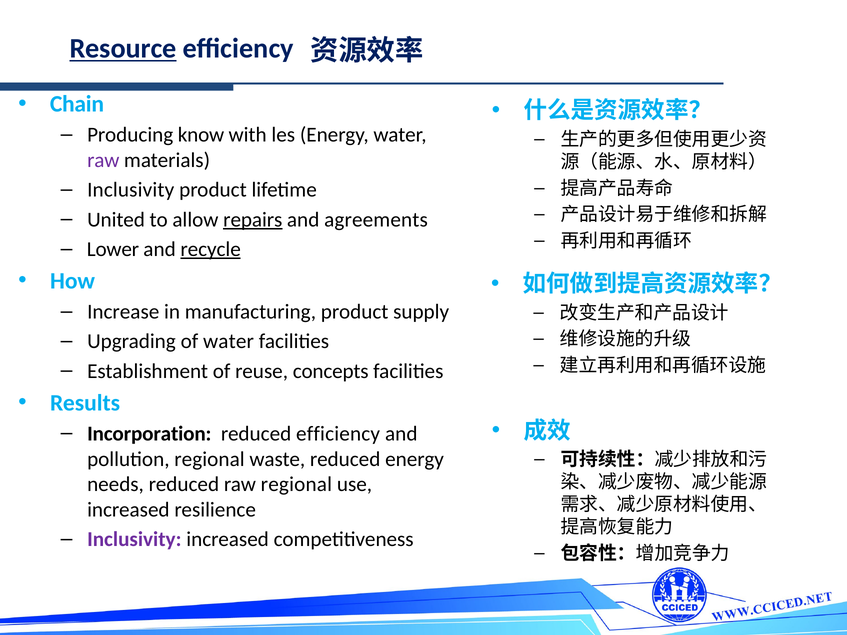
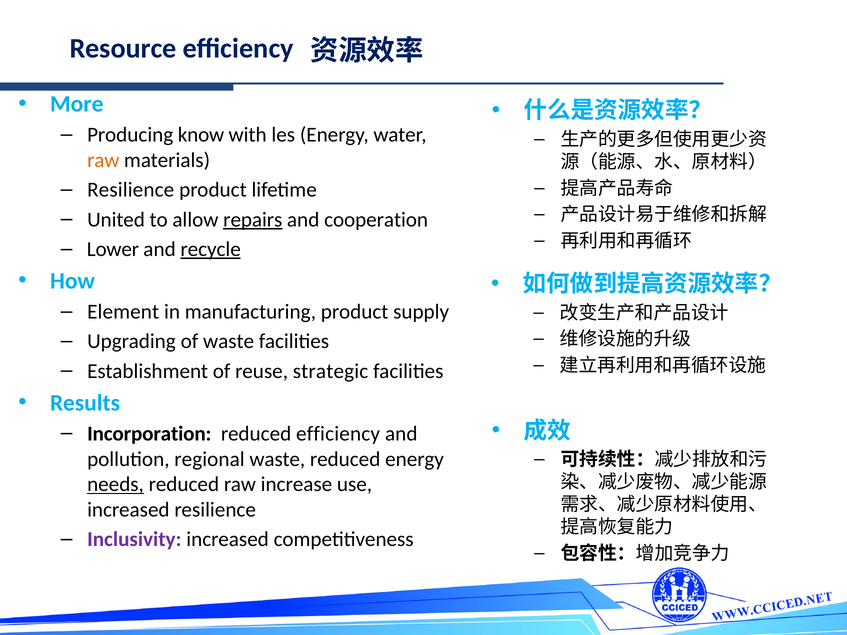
Resource underline: present -> none (123, 49)
Chain: Chain -> More (77, 104)
raw colour: purple -> orange (103, 160)
Inclusivity: Inclusivity -> Resilience (131, 190)
agreements: agreements -> cooperation (376, 220)
Increase: Increase -> Element (123, 312)
of water: water -> waste (229, 342)
concepts: concepts -> strategic (331, 371)
needs underline: none -> present (116, 485)
raw regional: regional -> increase (296, 485)
